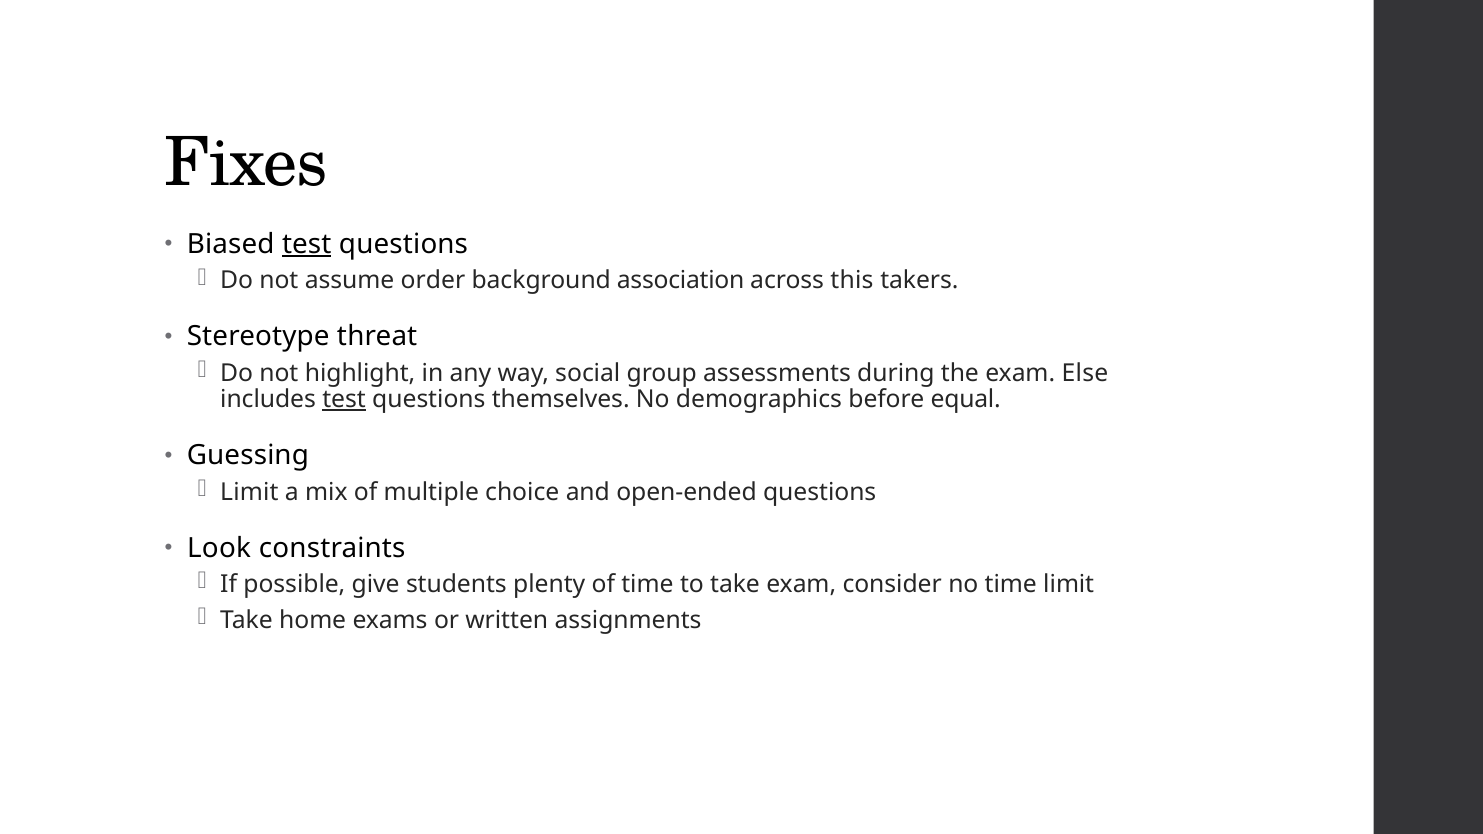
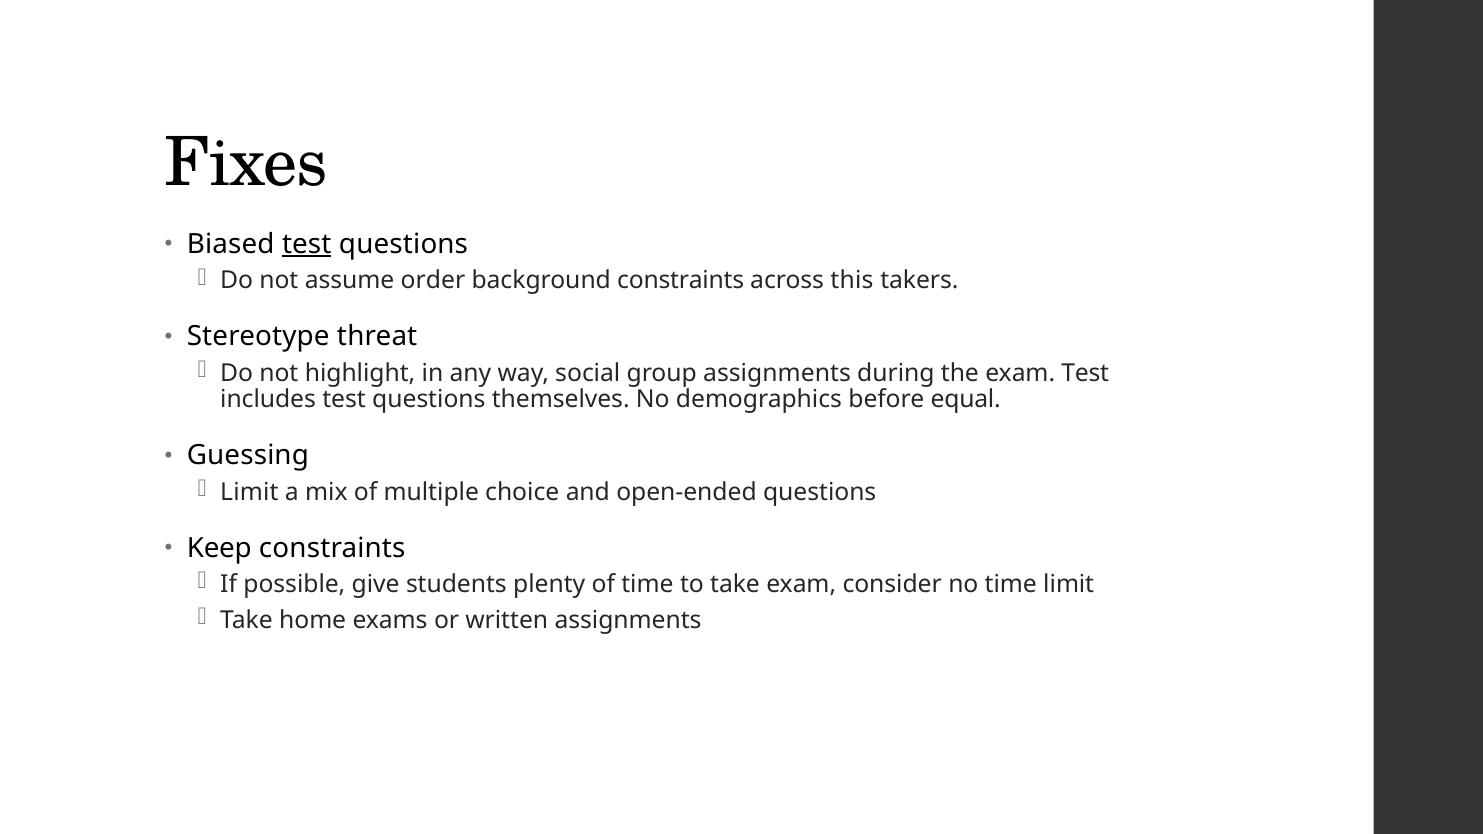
background association: association -> constraints (681, 281)
group assessments: assessments -> assignments (777, 373)
exam Else: Else -> Test (1085, 373)
test underline: present -> none (344, 400)
Look: Look -> Keep (219, 548)
